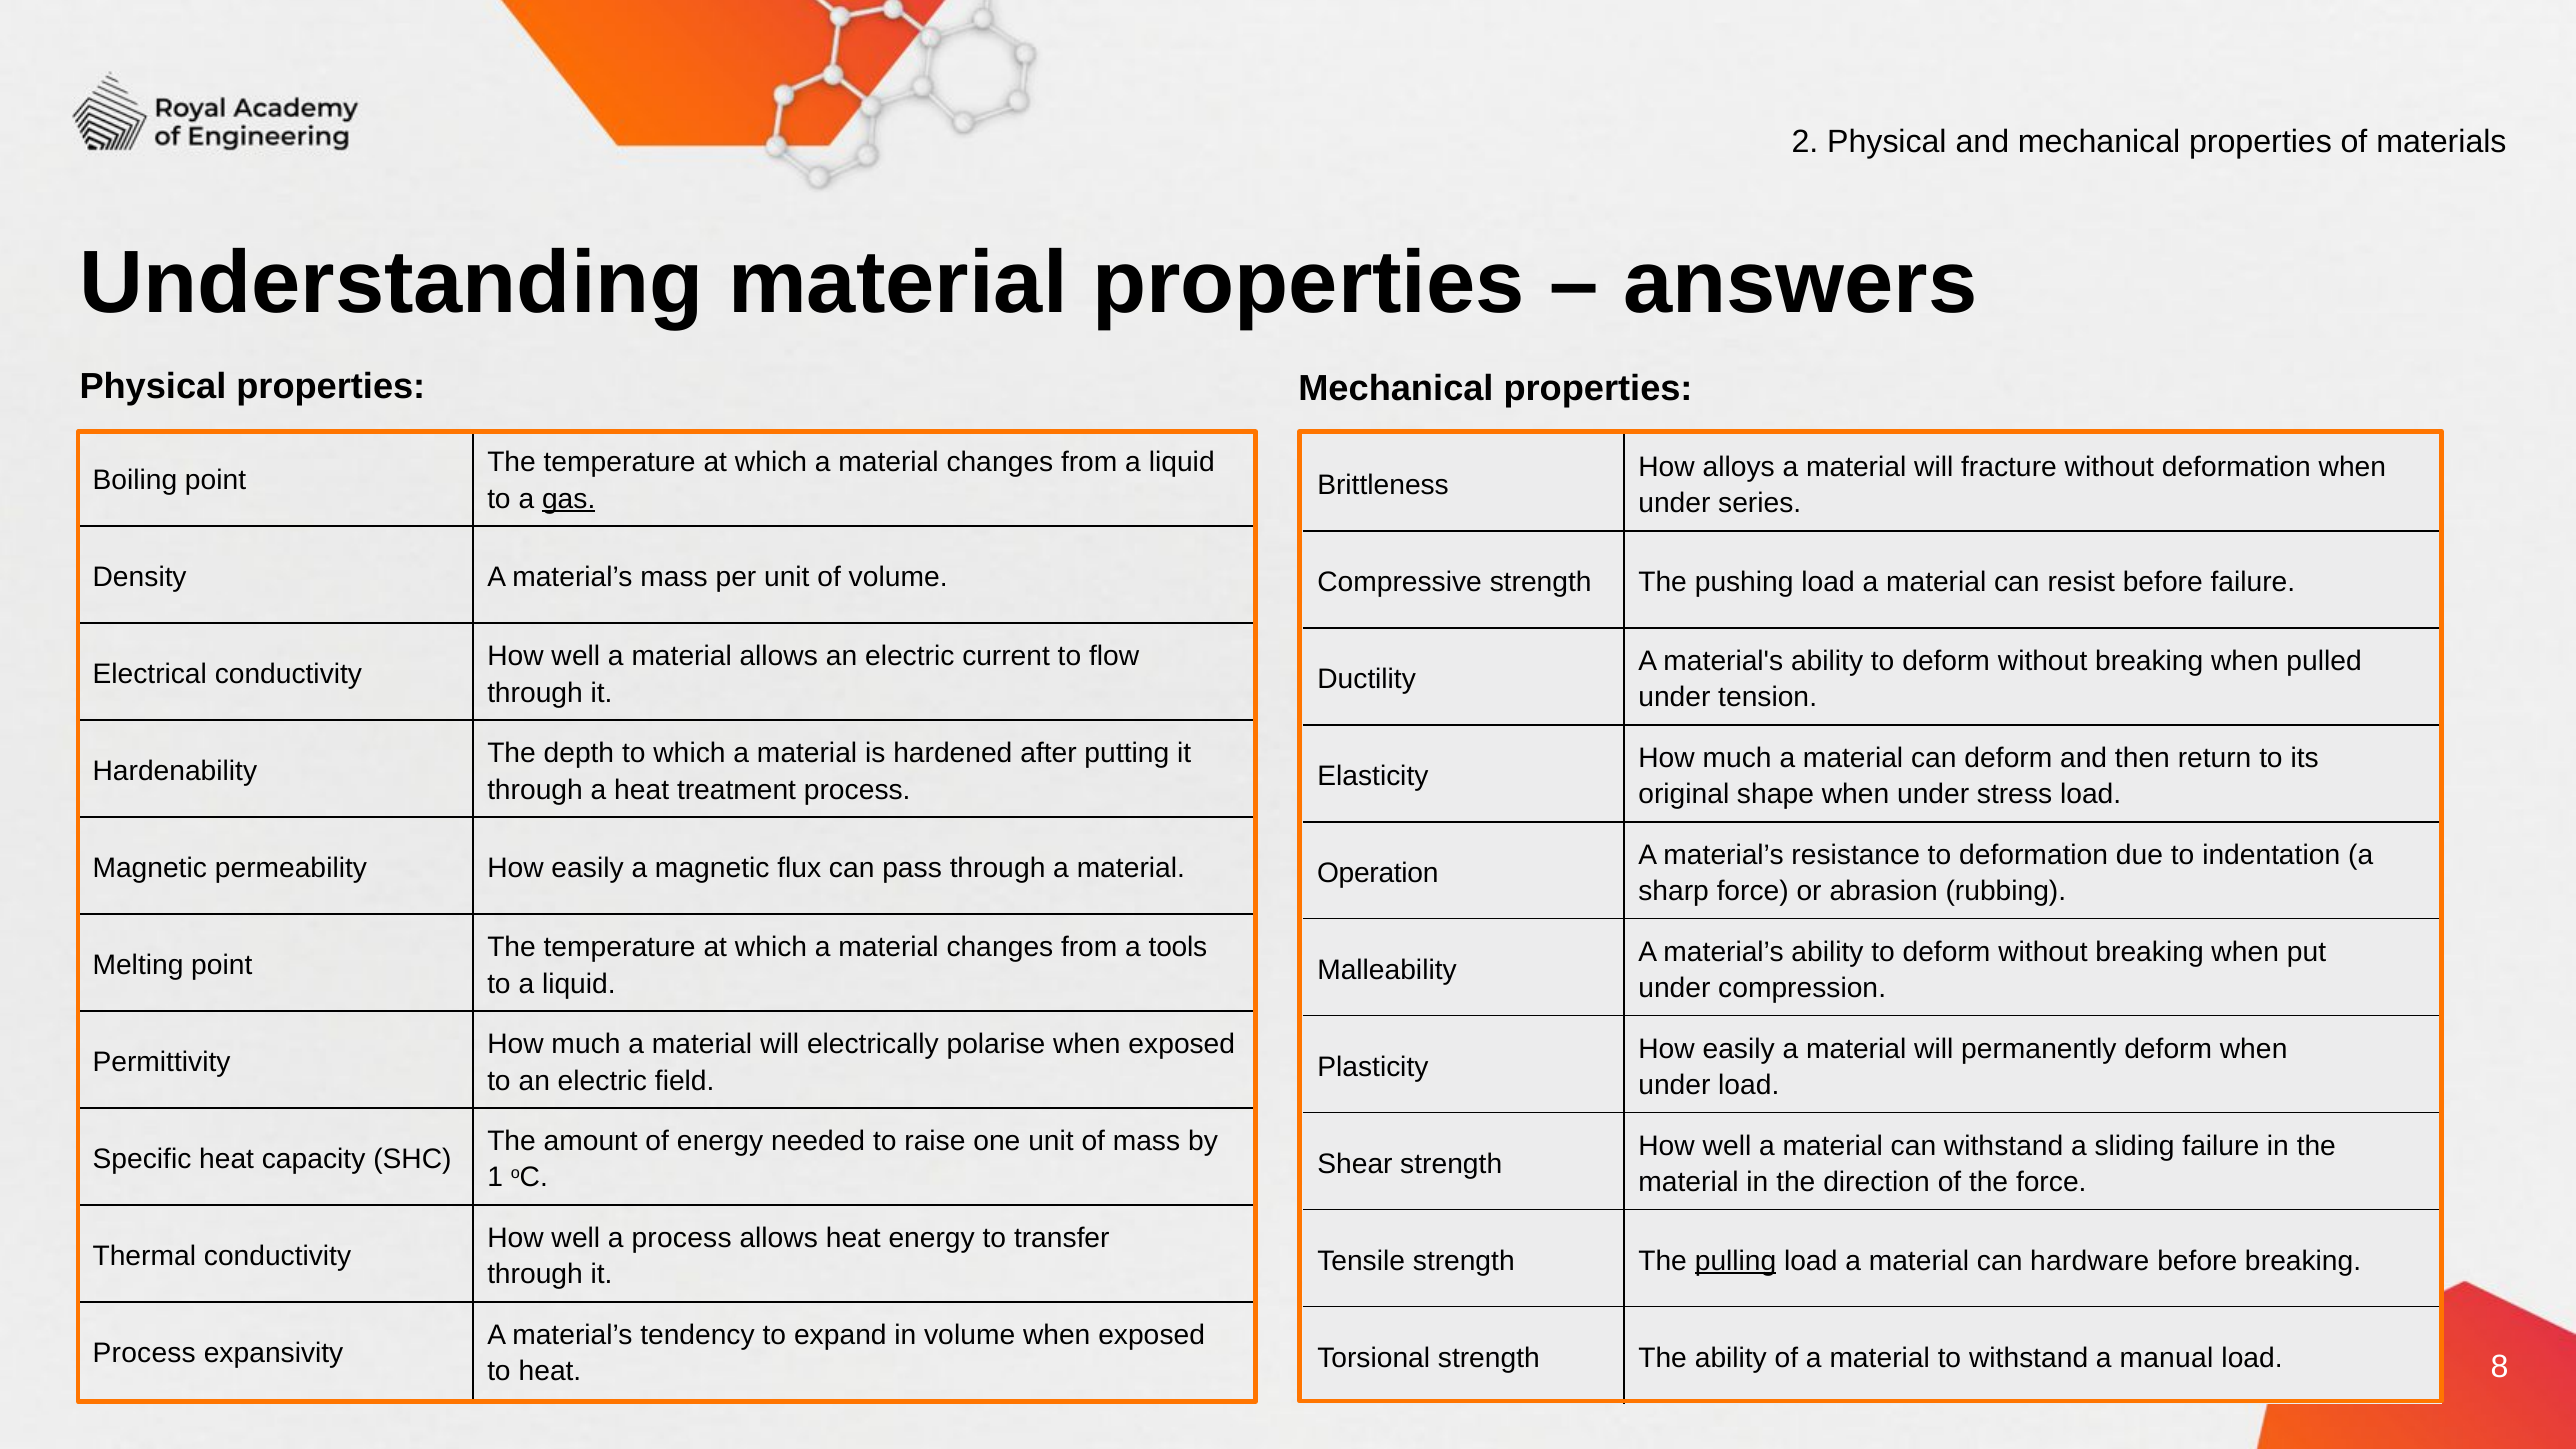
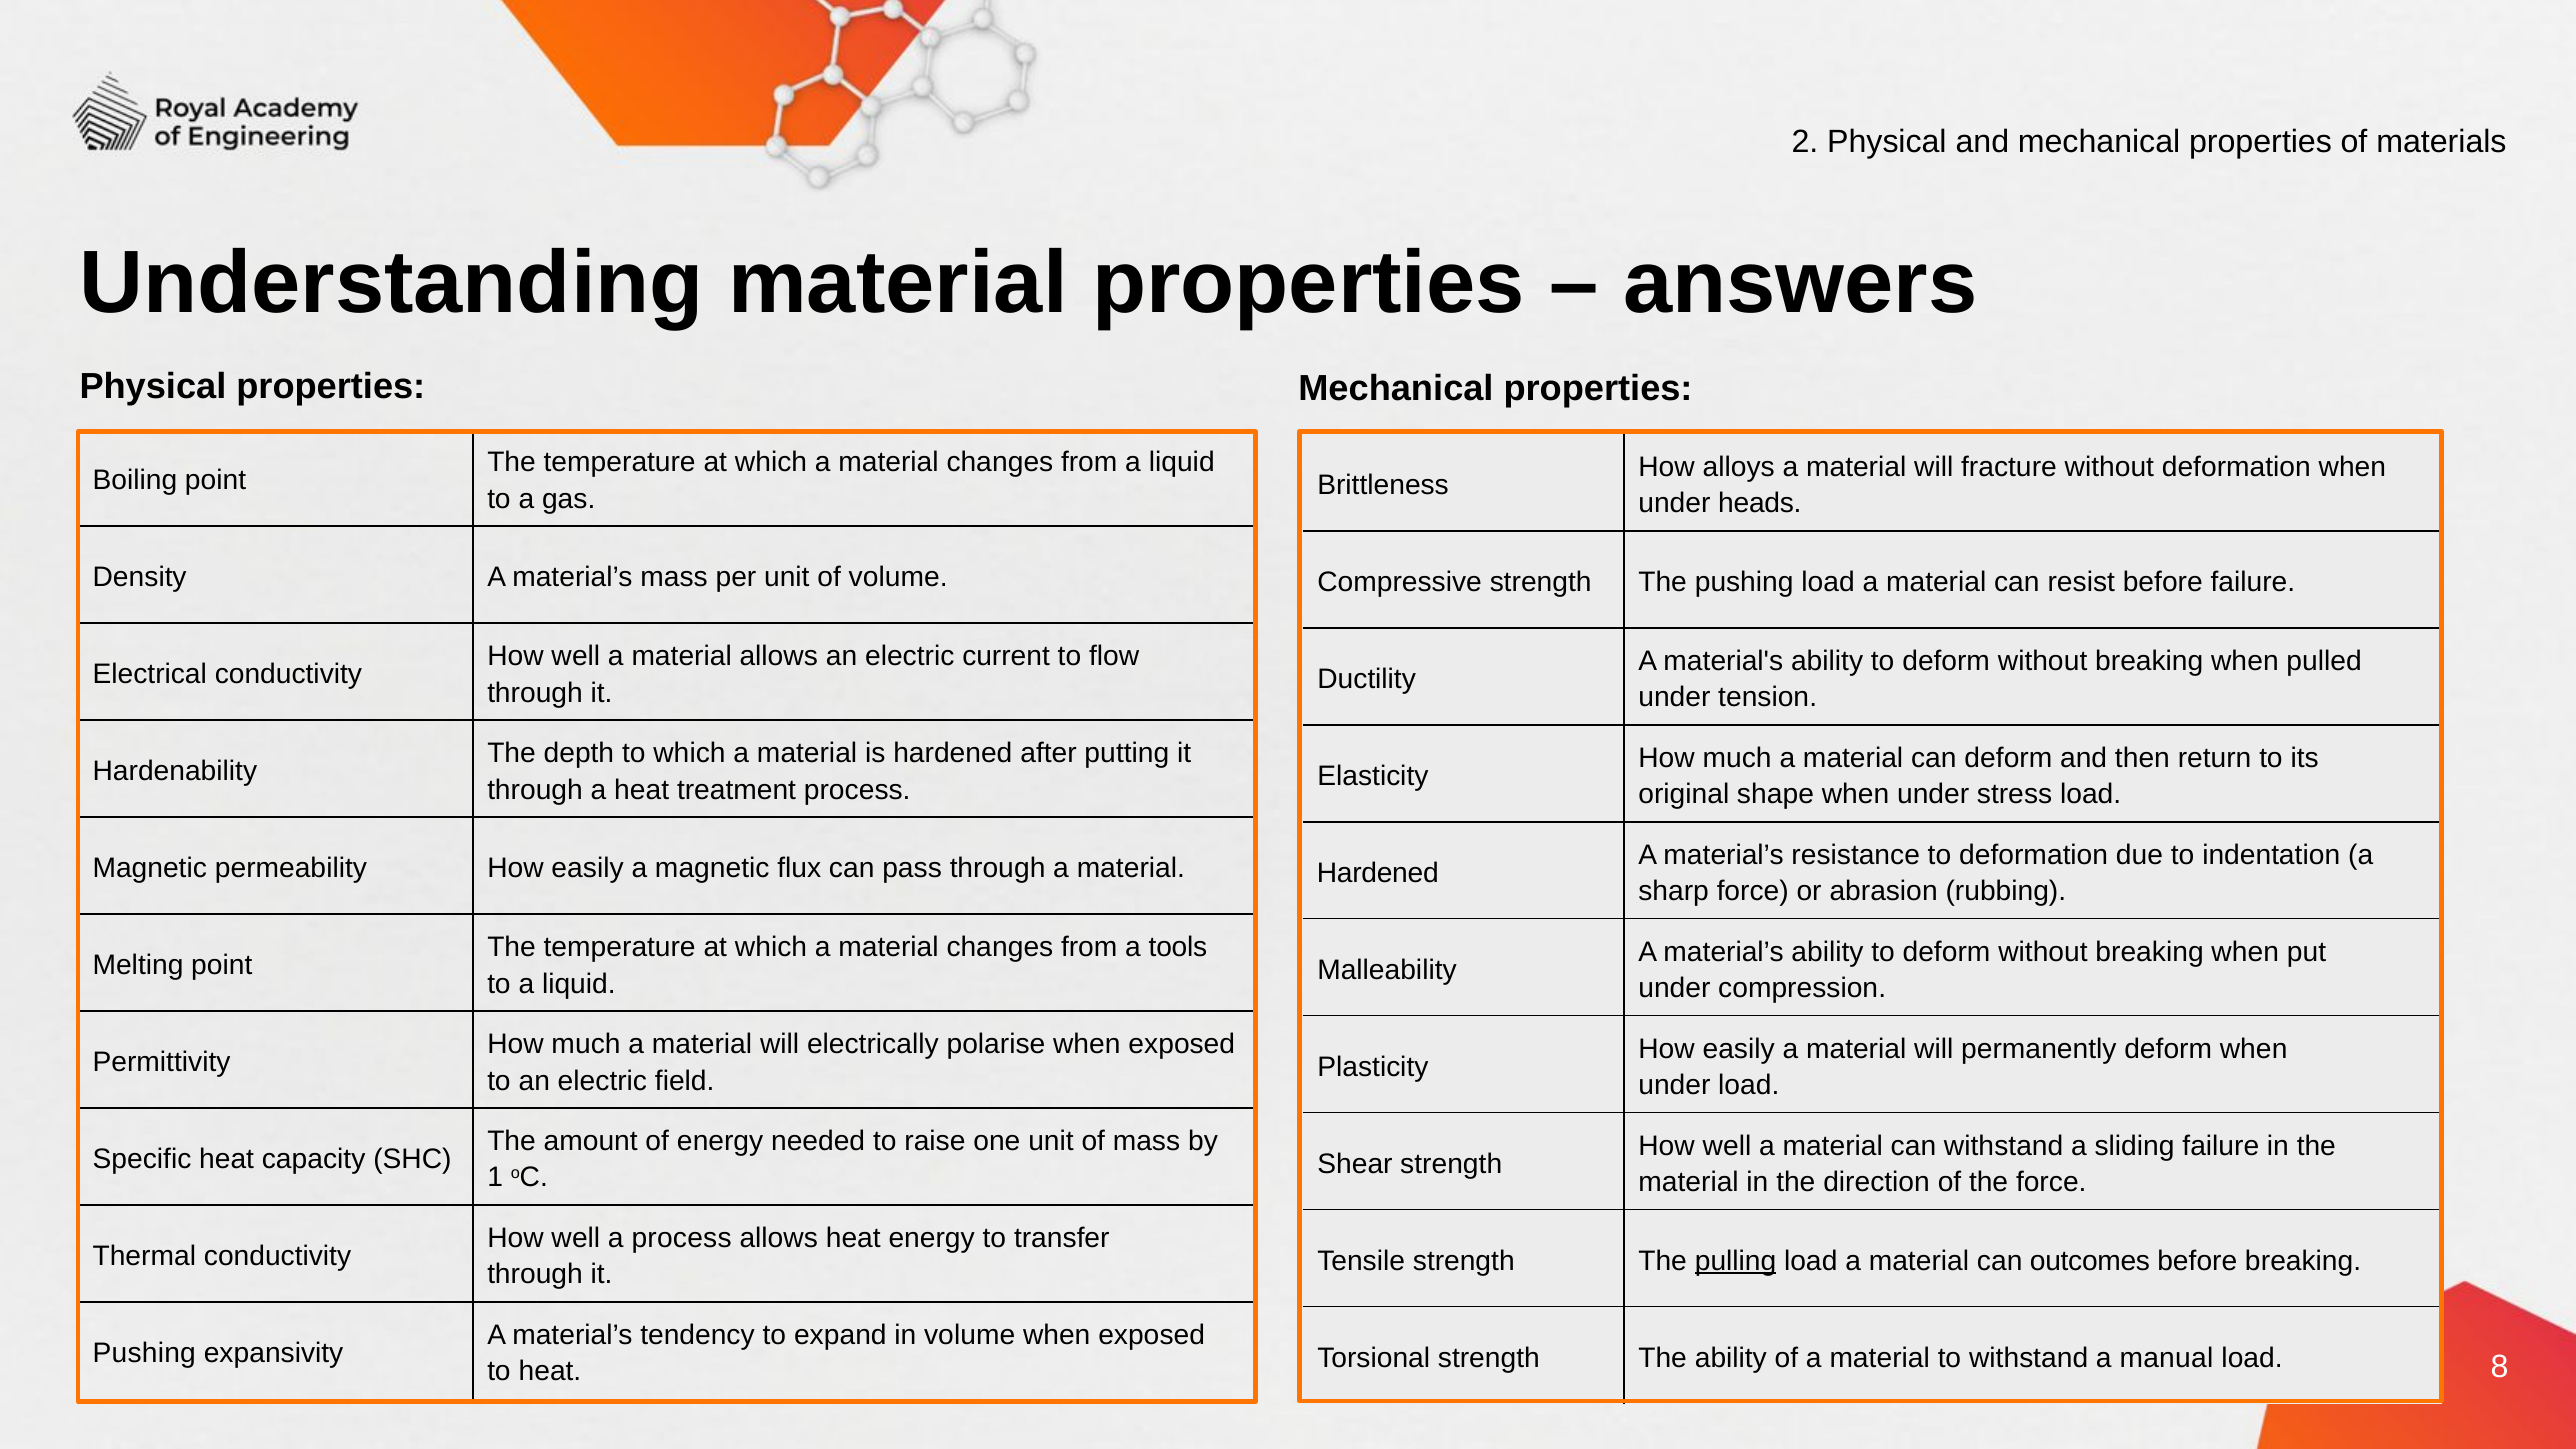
gas underline: present -> none (569, 499)
series: series -> heads (1760, 503)
Operation: Operation -> Hardened (1378, 873)
hardware: hardware -> outcomes (2090, 1261)
Process: Process -> Pushing (144, 1353)
